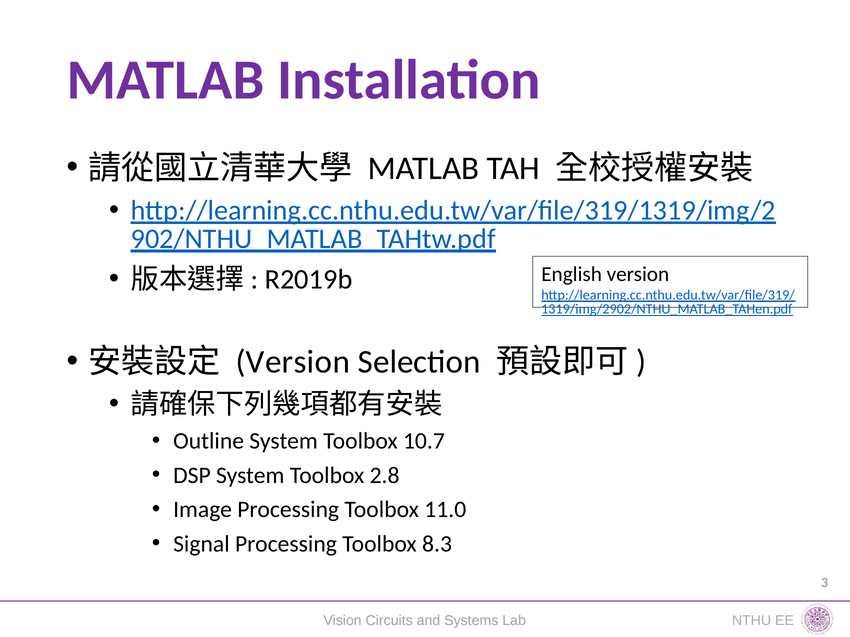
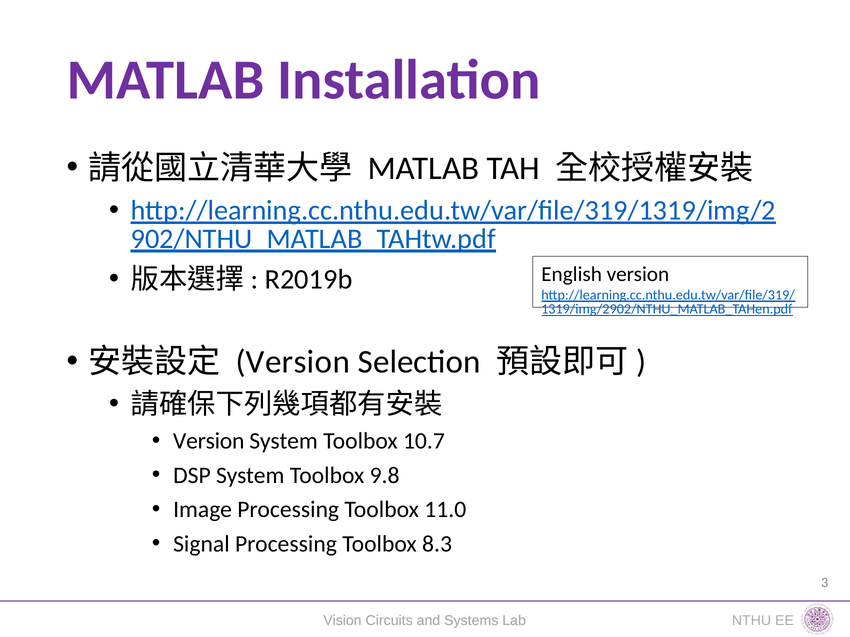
Outline: Outline -> Version (209, 441)
2.8: 2.8 -> 9.8 (385, 476)
